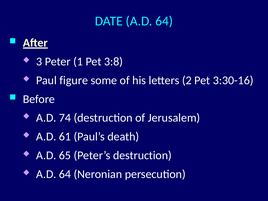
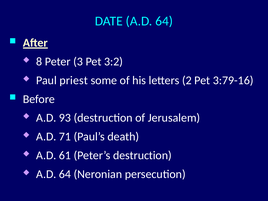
3: 3 -> 8 (39, 62)
1: 1 -> 3 (78, 62)
3:8: 3:8 -> 3:2 (114, 62)
figure: figure -> priest (74, 80)
3:30-16: 3:30-16 -> 3:79-16 (233, 80)
74: 74 -> 93 (65, 118)
61: 61 -> 71 (65, 137)
65: 65 -> 61 (65, 155)
